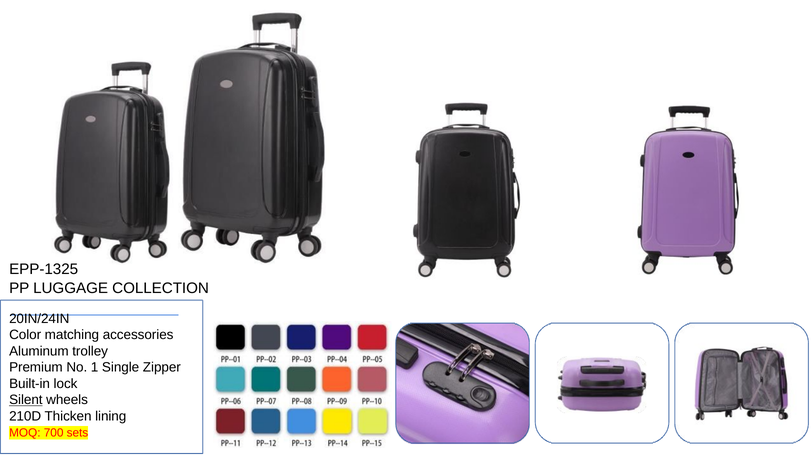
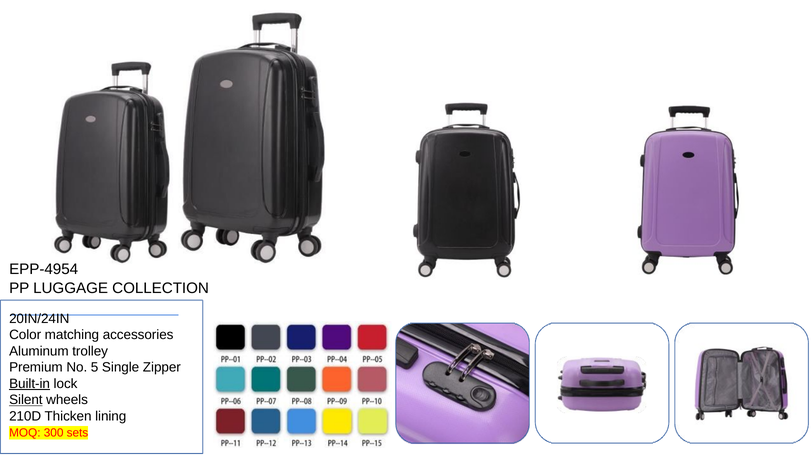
EPP-1325: EPP-1325 -> EPP-4954 (44, 270)
1: 1 -> 5 (95, 368)
Built-in underline: none -> present (30, 384)
700: 700 -> 300 (54, 433)
